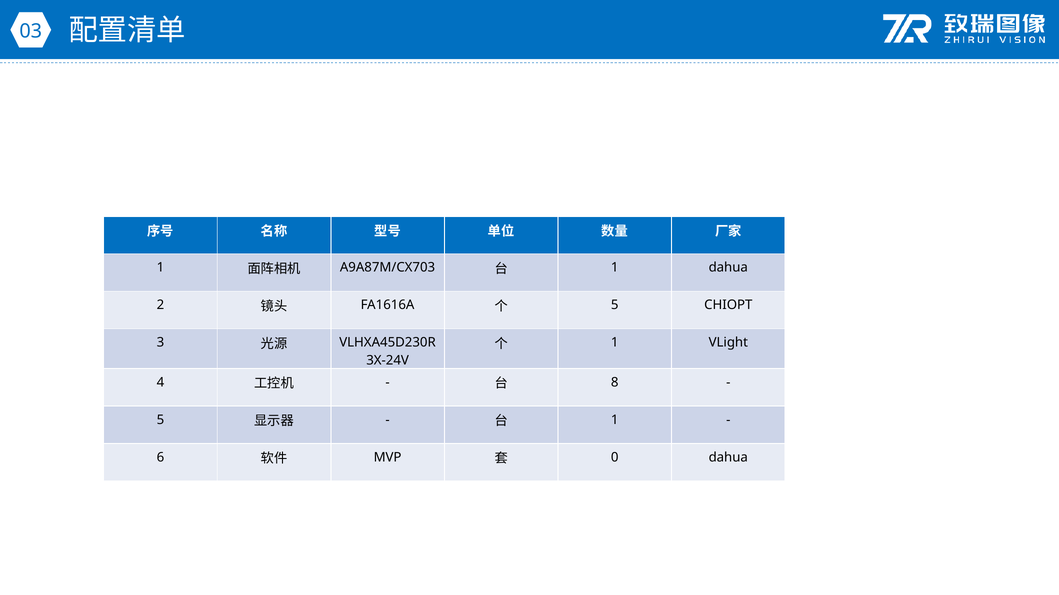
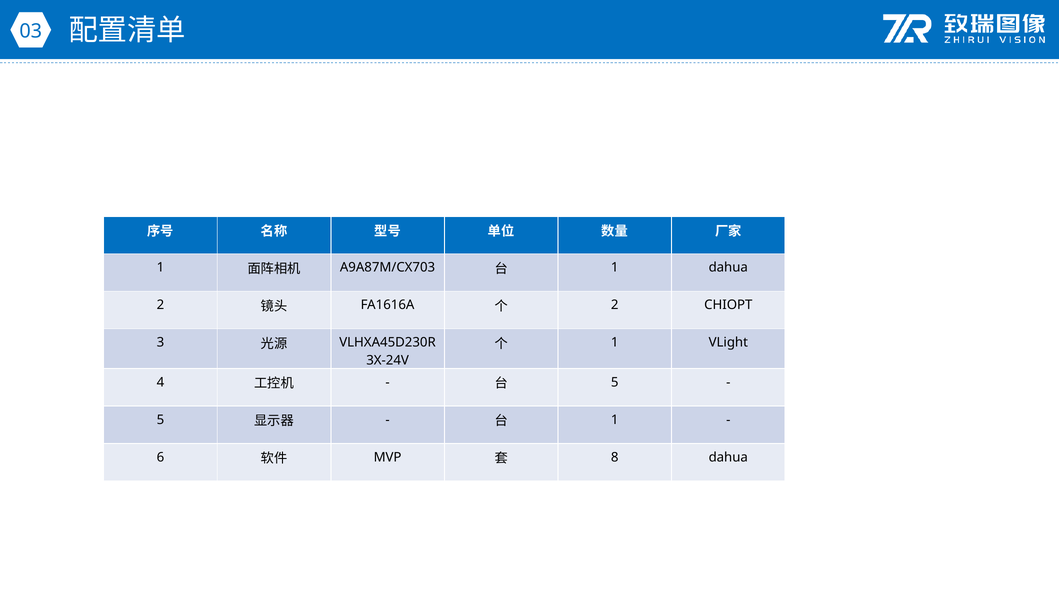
5: 5 -> 2 (615, 305)
8: 8 -> 5 (615, 383)
0: 0 -> 8 (615, 458)
